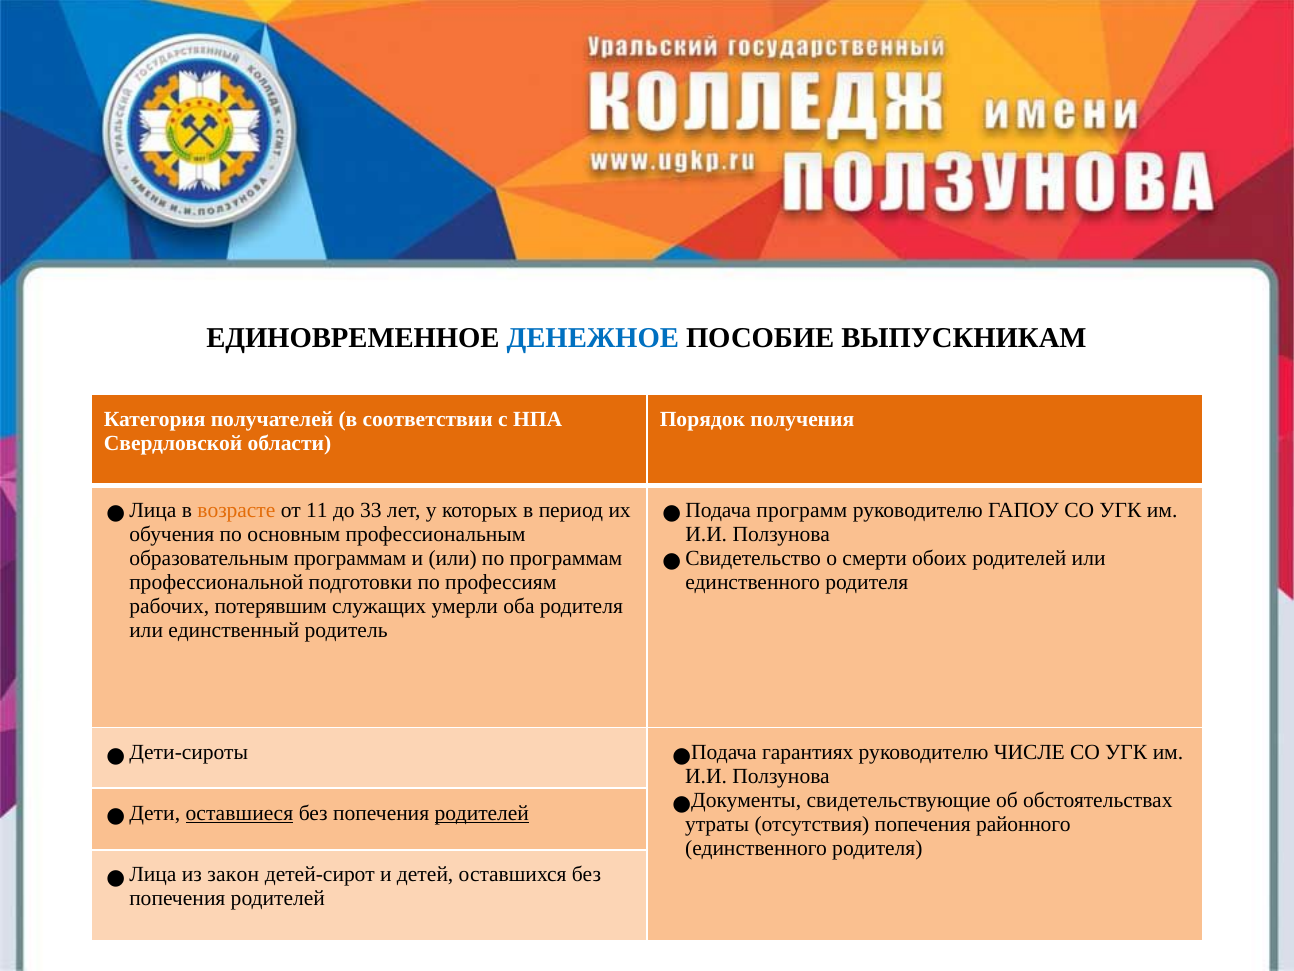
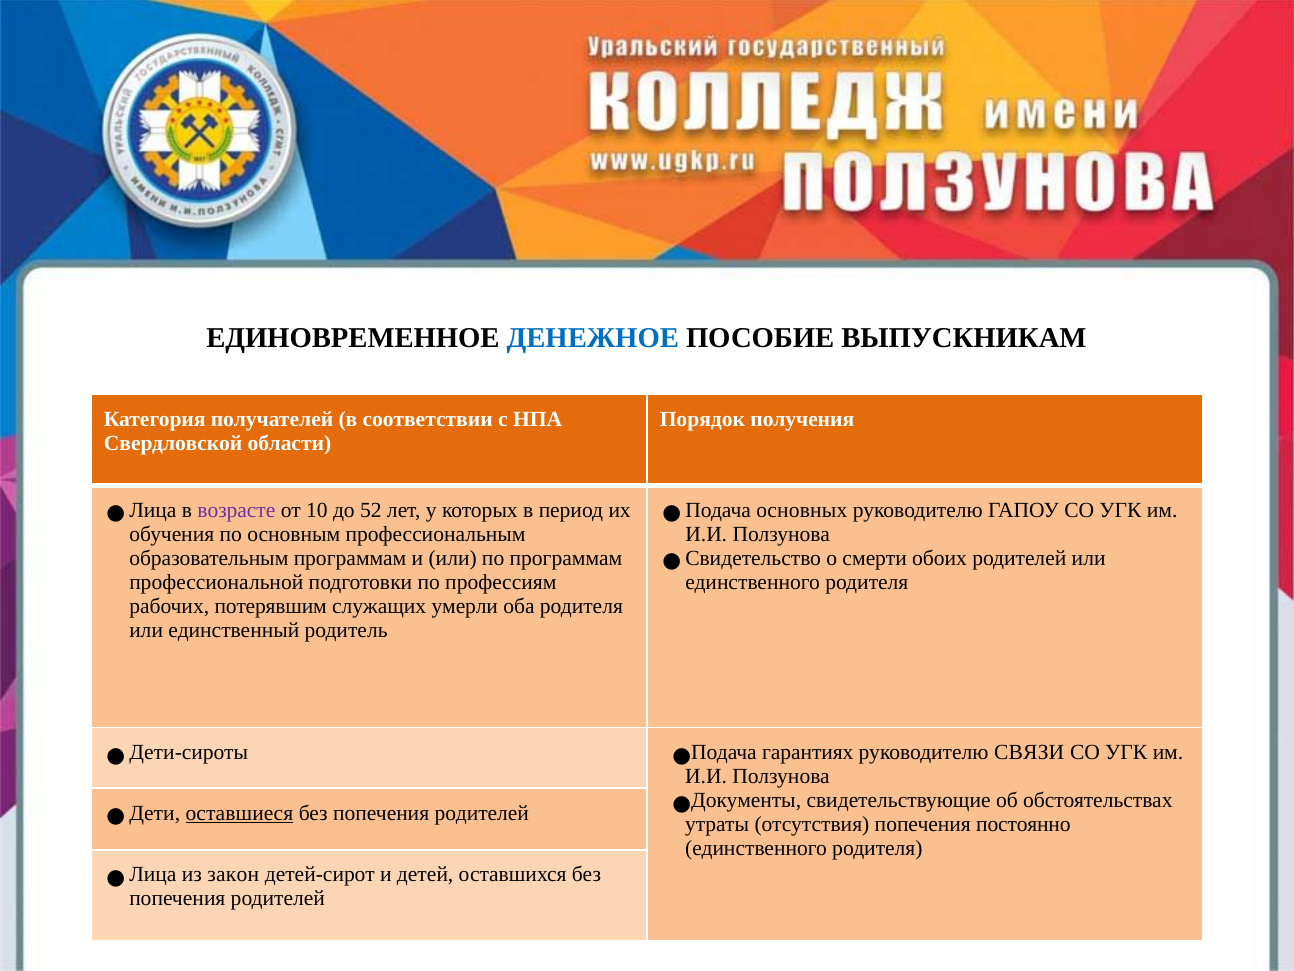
возрасте colour: orange -> purple (236, 510)
11: 11 -> 10 (317, 510)
33: 33 -> 52 (371, 510)
программ: программ -> основных (802, 510)
ЧИСЛЕ: ЧИСЛЕ -> СВЯЗИ (1029, 752)
родителей underline: present -> none (482, 813)
районного: районного -> постоянно (1023, 824)
